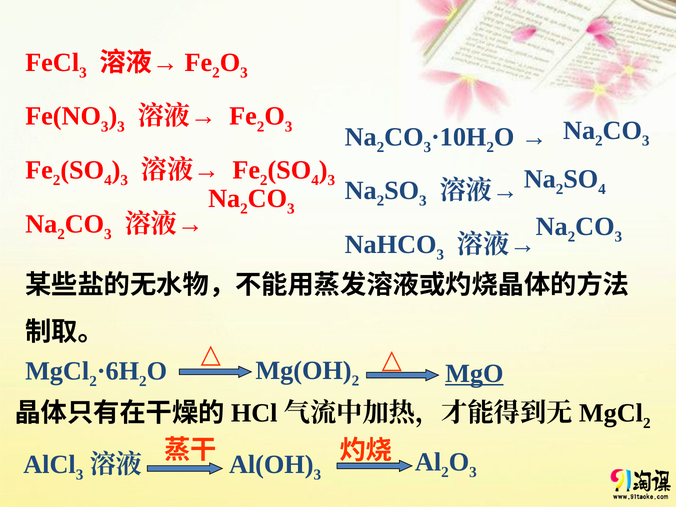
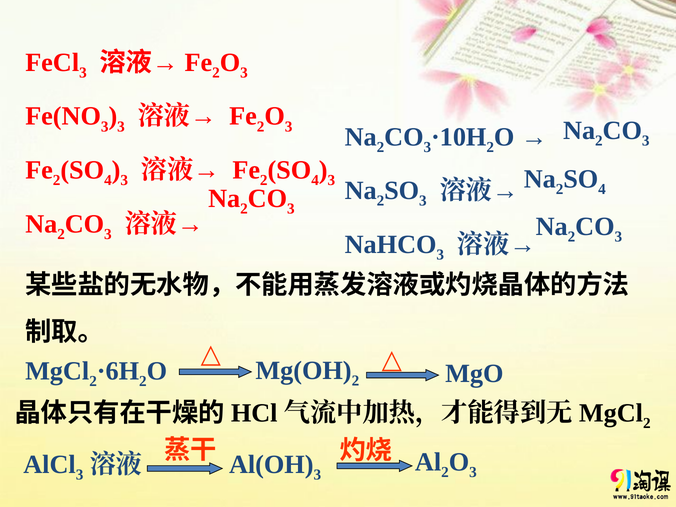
MgO underline: present -> none (474, 373)
